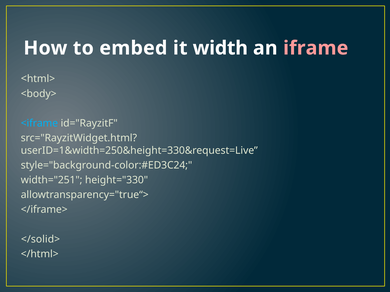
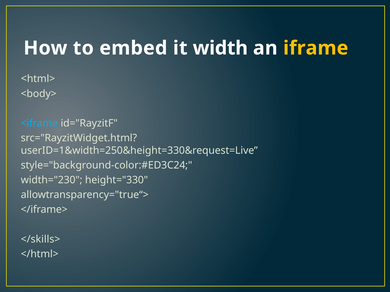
iframe colour: pink -> yellow (316, 48)
width="251: width="251 -> width="230 (52, 180)
</solid>: </solid> -> </skills> (41, 240)
